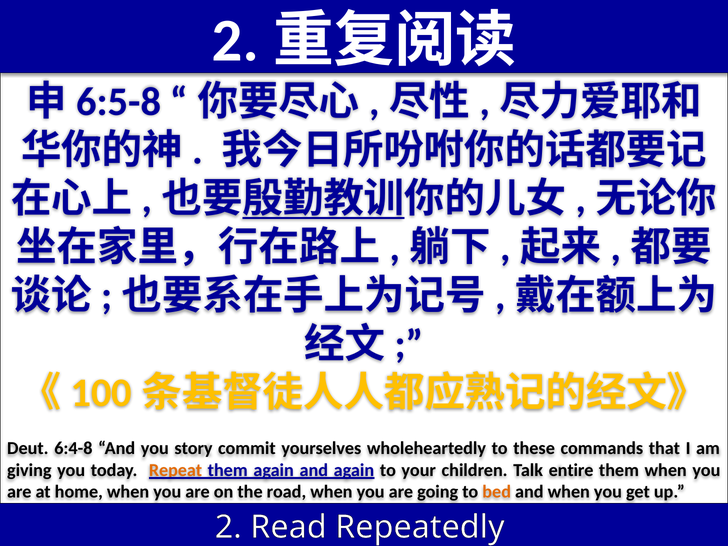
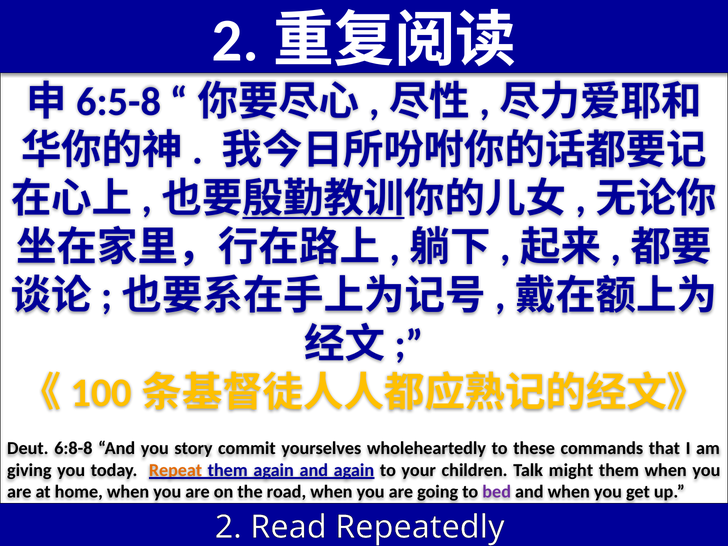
6:4-8: 6:4-8 -> 6:8-8 (73, 448)
entire: entire -> might (571, 470)
bed colour: orange -> purple (497, 492)
